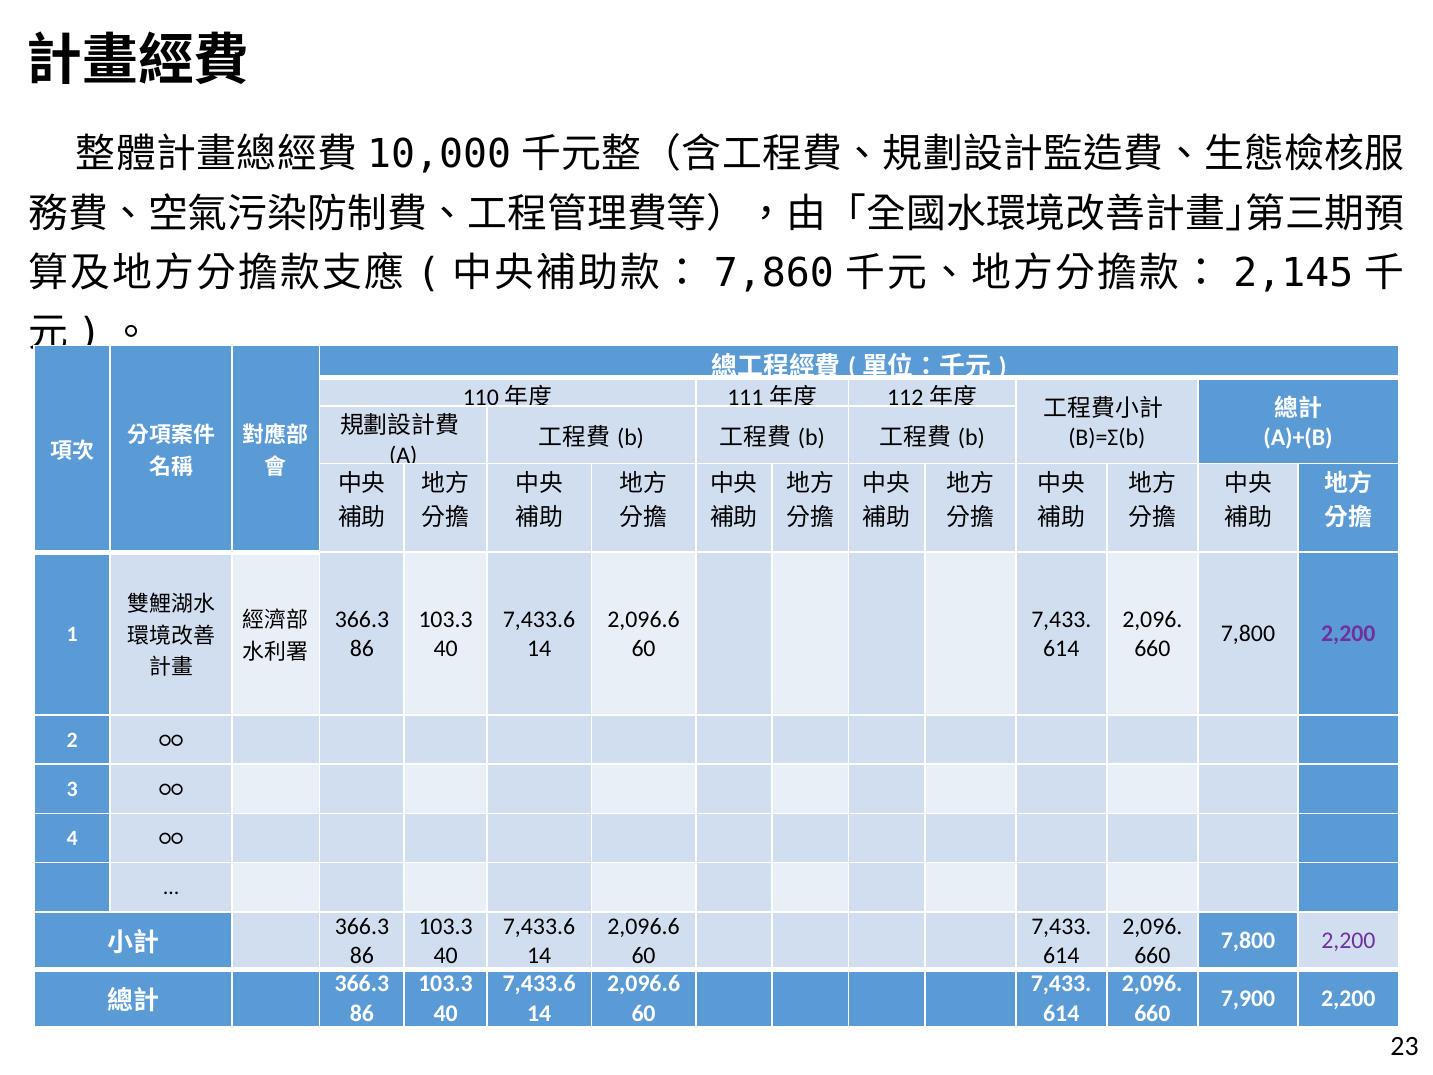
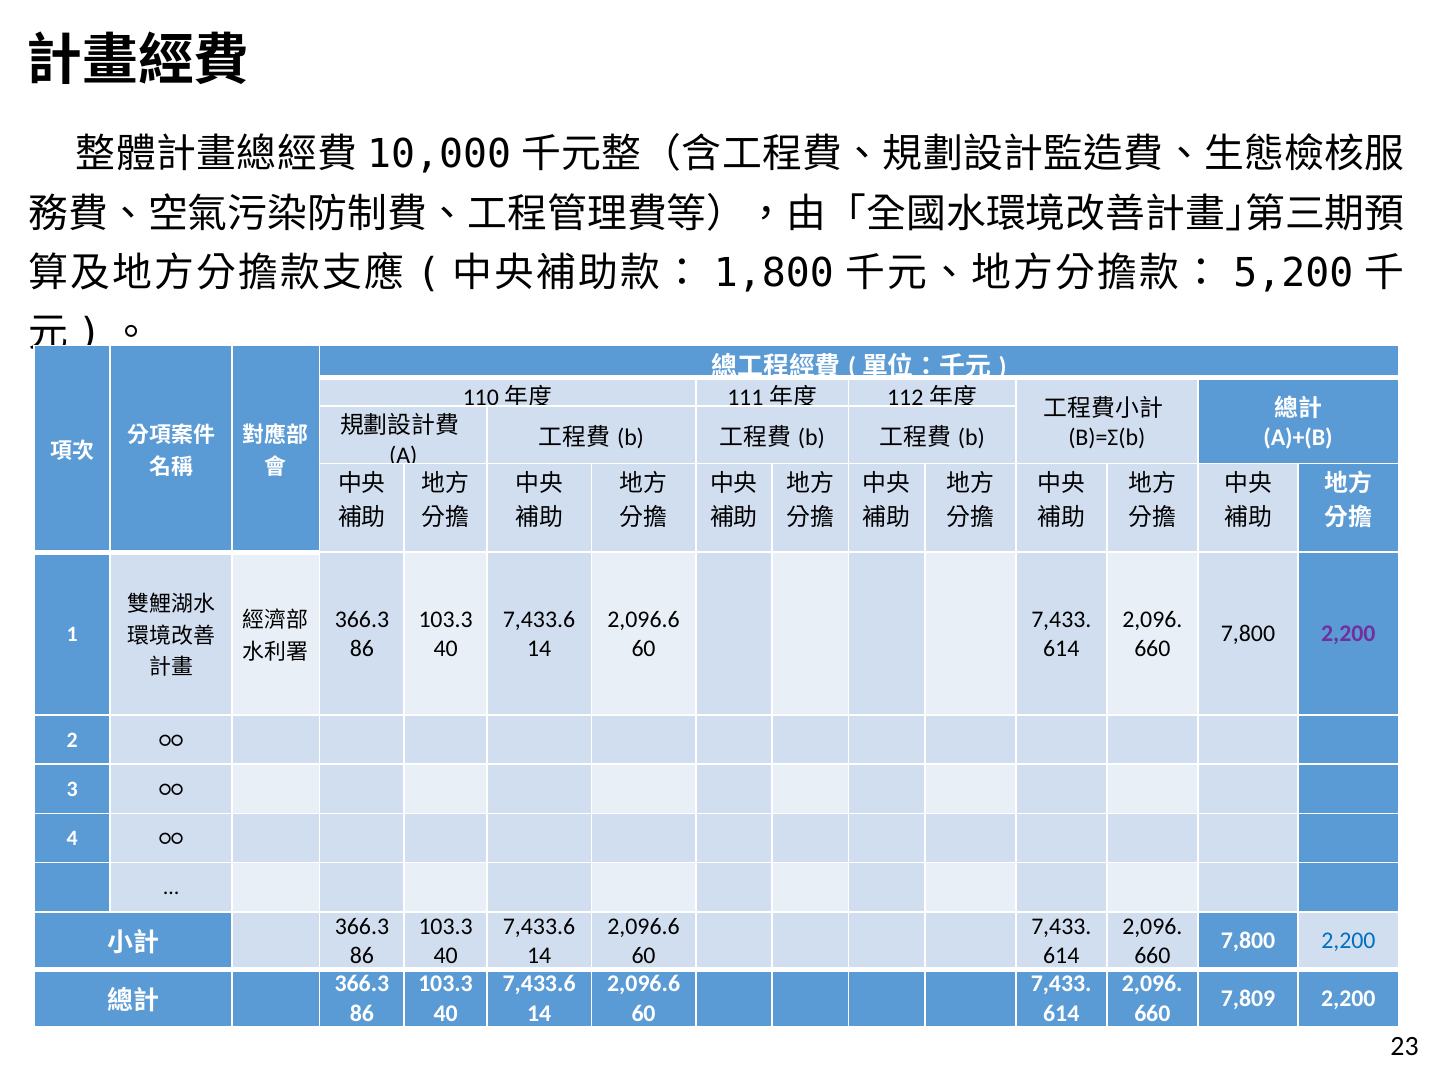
7,860: 7,860 -> 1,800 (774, 274)
2,145: 2,145 -> 5,200 (1293, 274)
2,200 colour: purple -> blue (1348, 941)
7,900: 7,900 -> 7,809 (1248, 998)
